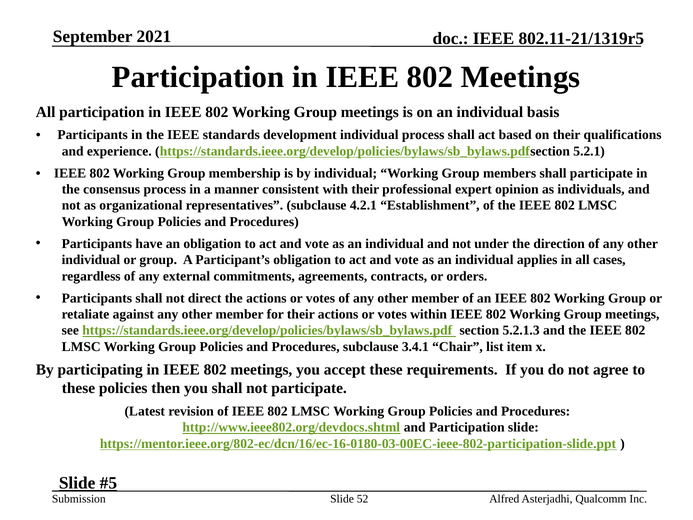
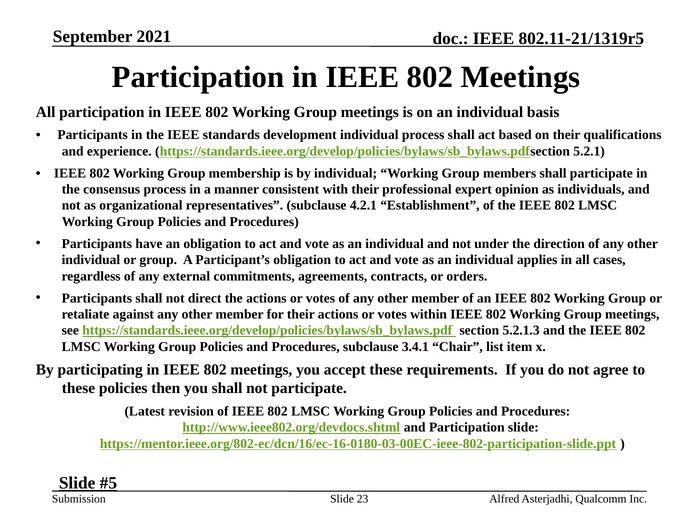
52: 52 -> 23 (363, 498)
